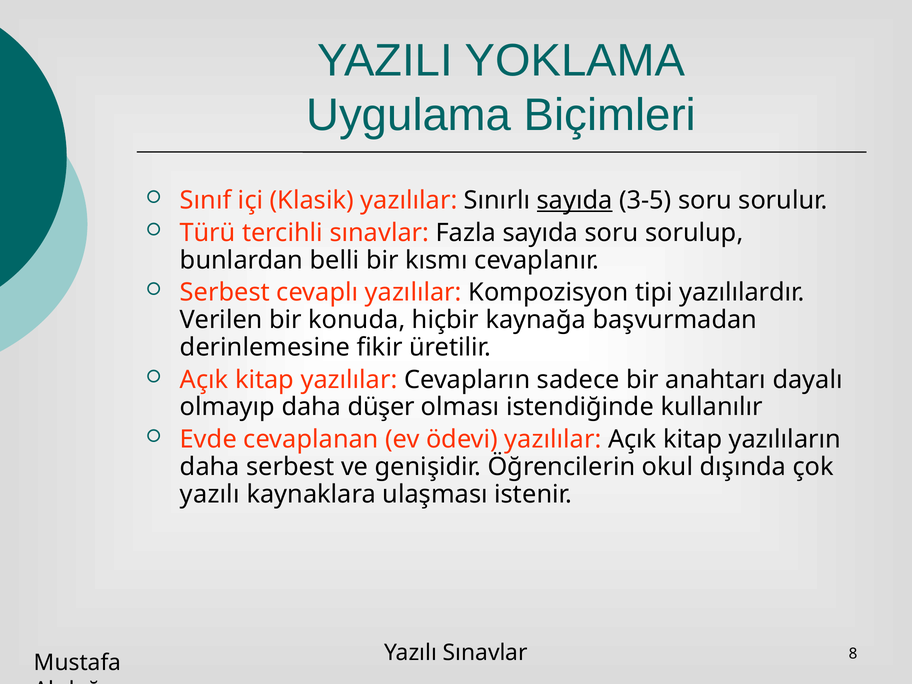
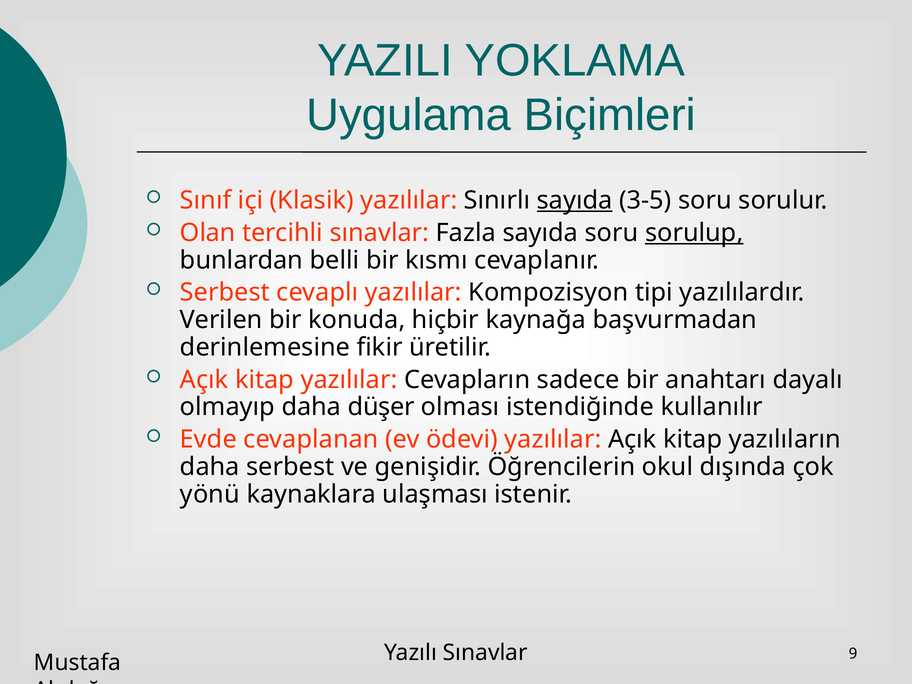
Türü: Türü -> Olan (208, 233)
sorulup underline: none -> present (694, 233)
yazılı: yazılı -> yönü (210, 494)
8: 8 -> 9 (853, 654)
